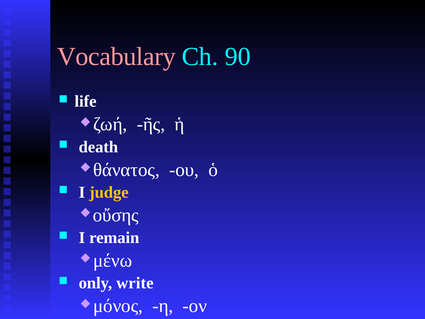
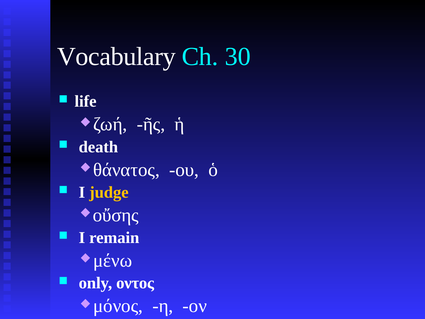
Vocabulary colour: pink -> white (116, 57)
90: 90 -> 30 (238, 57)
write: write -> οντος (135, 283)
